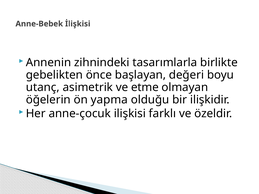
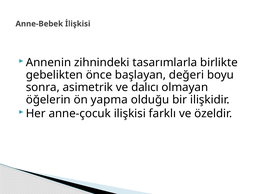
utanç: utanç -> sonra (43, 87)
etme: etme -> dalıcı (145, 87)
